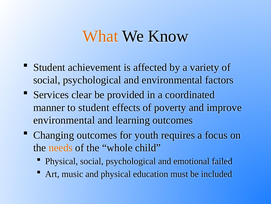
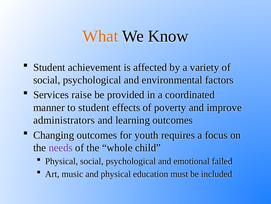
clear: clear -> raise (82, 95)
environmental: environmental -> administrators (64, 120)
needs colour: orange -> purple (61, 147)
